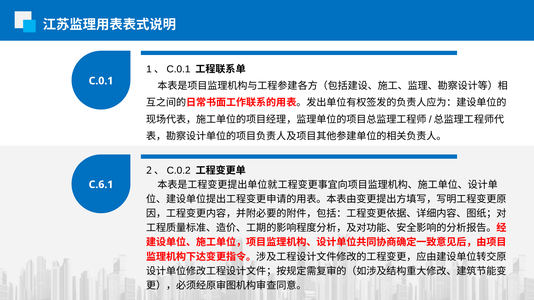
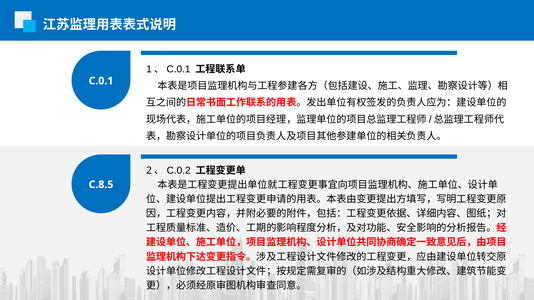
C.6.1: C.6.1 -> C.8.5 (101, 185)
